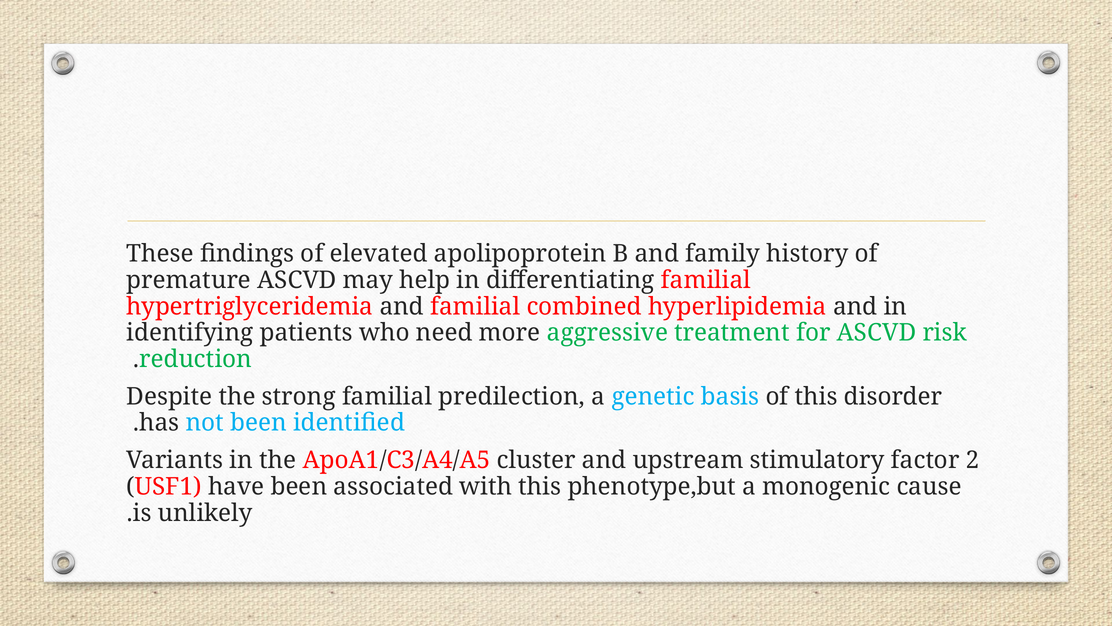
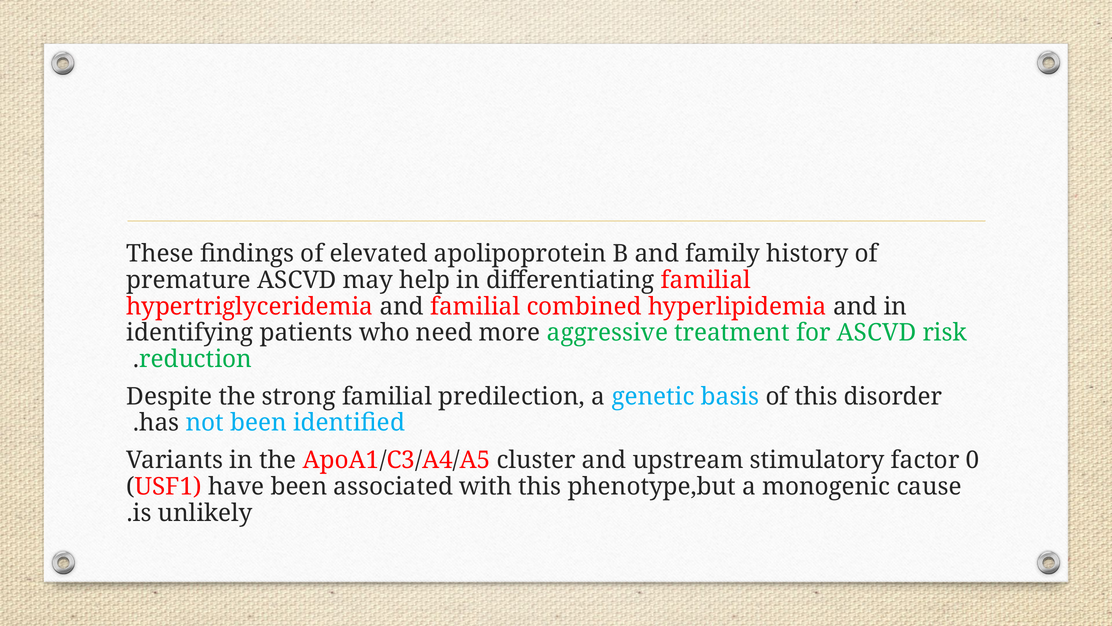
2: 2 -> 0 (973, 460)
